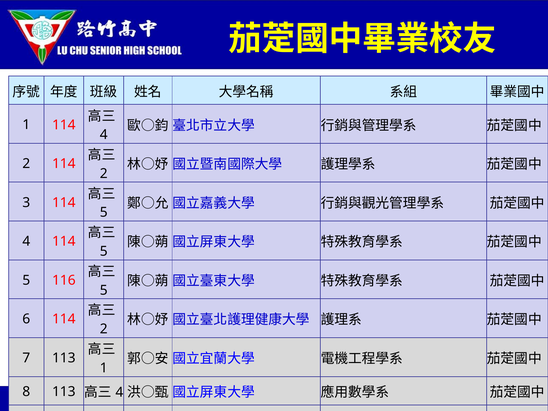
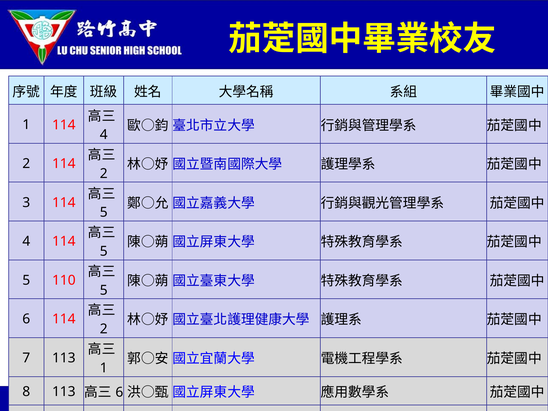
116: 116 -> 110 (64, 280)
4: 4 -> 6 (119, 392)
